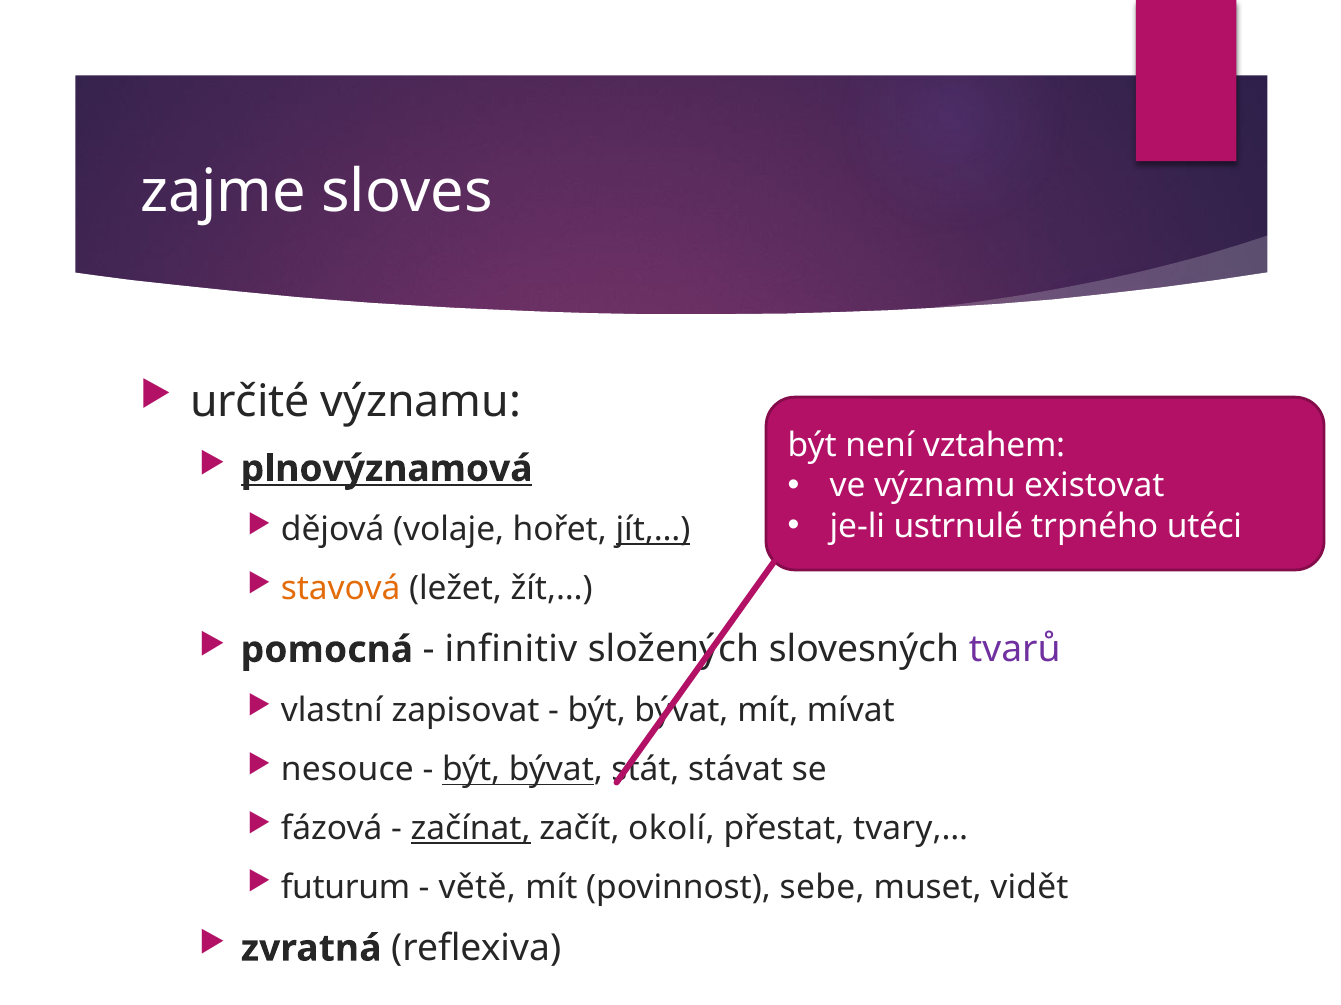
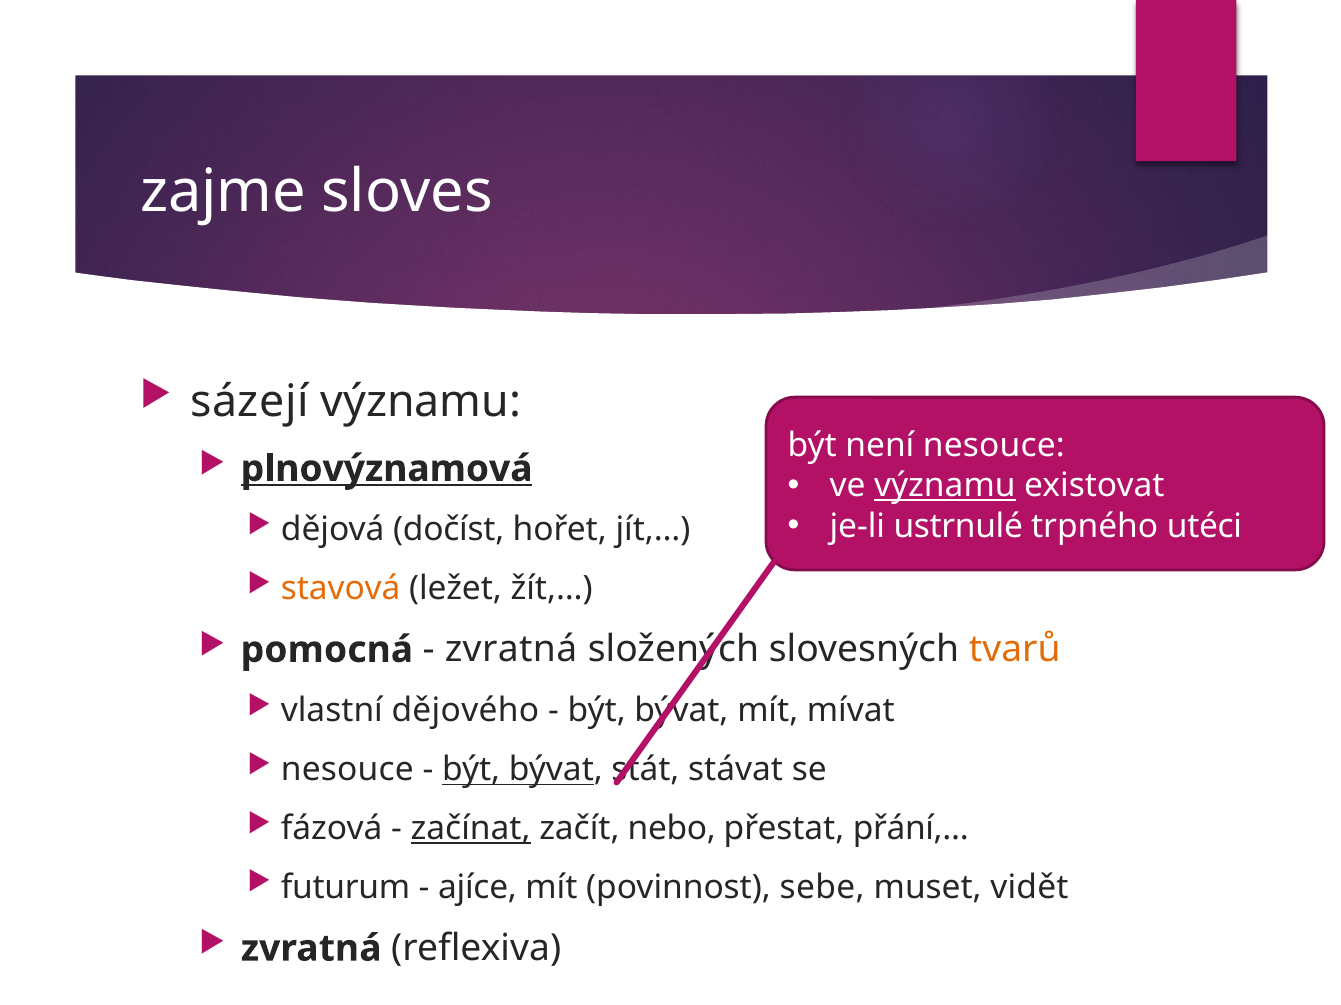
určité: určité -> sázejí (250, 402)
není vztahem: vztahem -> nesouce (994, 446)
významu underline: none -> present (945, 486)
volaje: volaje -> dočíst (449, 530)
jít,… underline: present -> none (653, 530)
infinitiv: infinitiv -> zvratná (511, 650)
tvarů colour: purple -> orange (1015, 650)
zapisovat: zapisovat -> dějového (465, 711)
okolí: okolí -> nebo (672, 829)
tvary,…: tvary,… -> přání,… (911, 829)
větě: větě -> ajíce (477, 888)
